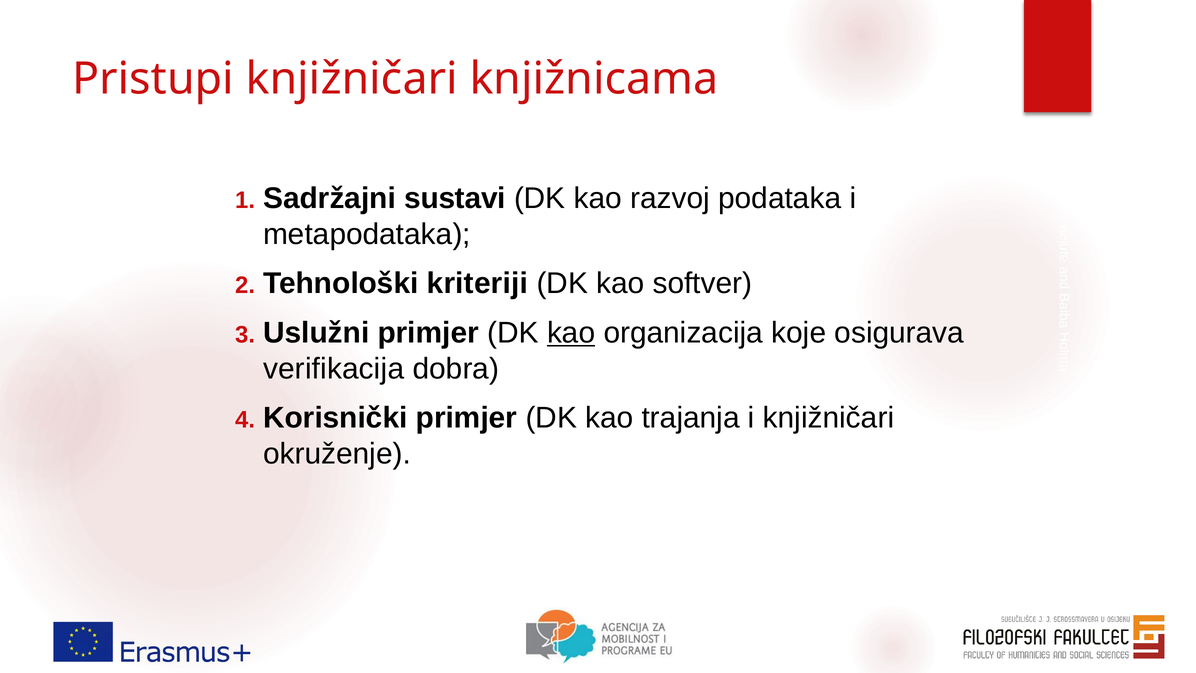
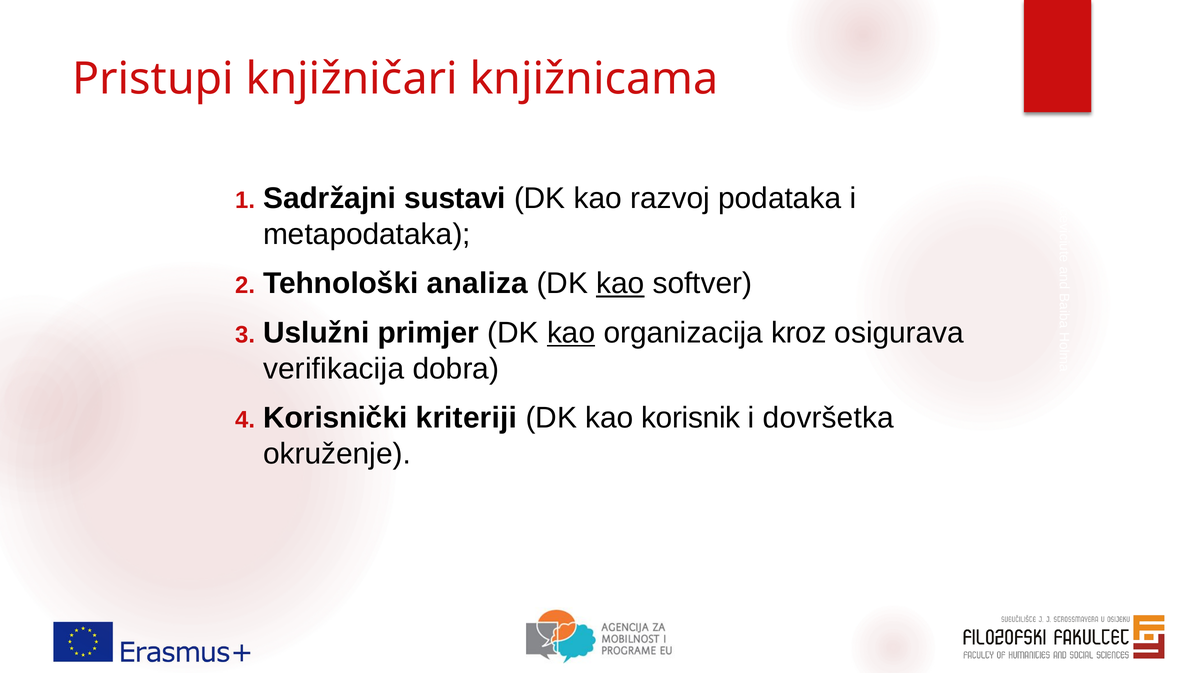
kriteriji: kriteriji -> analiza (477, 283)
kao underline: none -> present (620, 283)
koje: koje -> kroz (799, 333)
Korisnički primjer: primjer -> kriteriji (466, 418)
trajanja: trajanja -> korisnik (691, 418)
i knjižničari: knjižničari -> dovršetka (828, 418)
